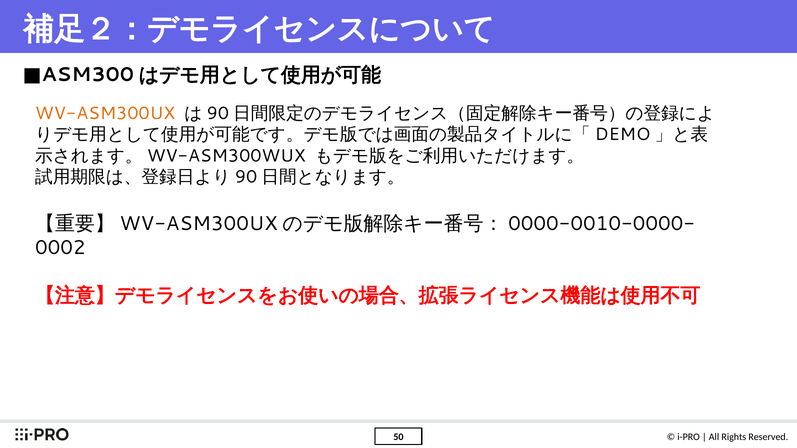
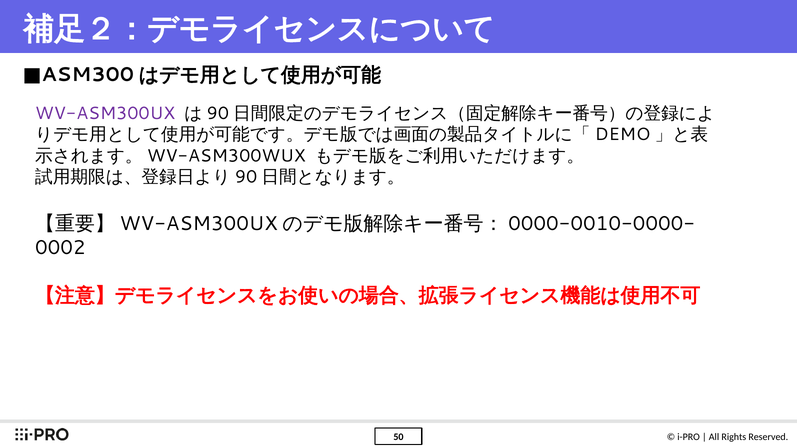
WV-ASM300UX colour: orange -> purple (105, 113)
